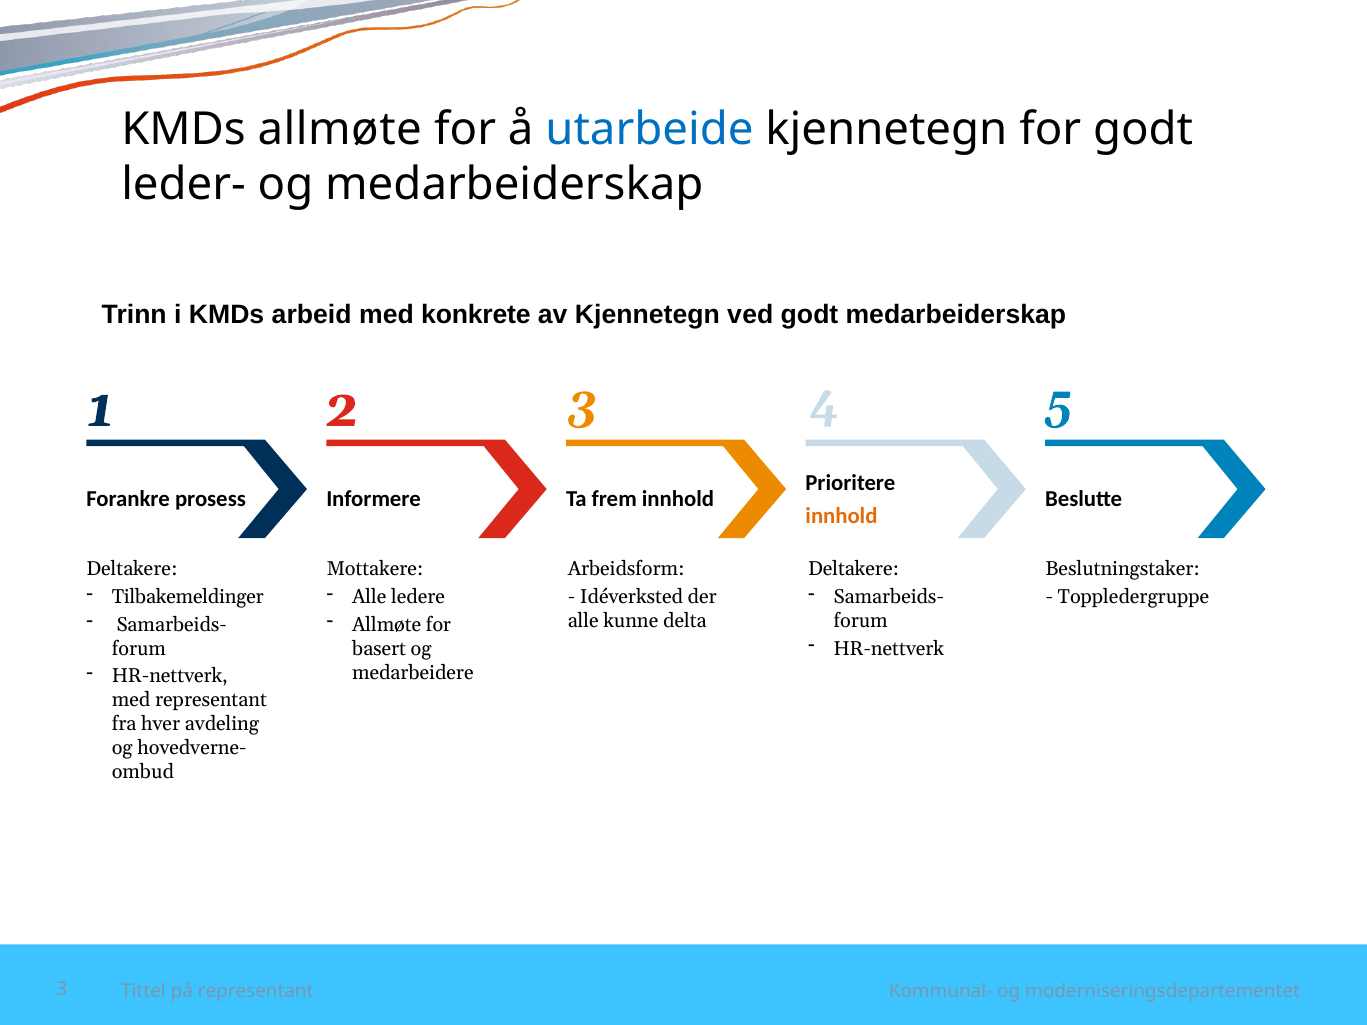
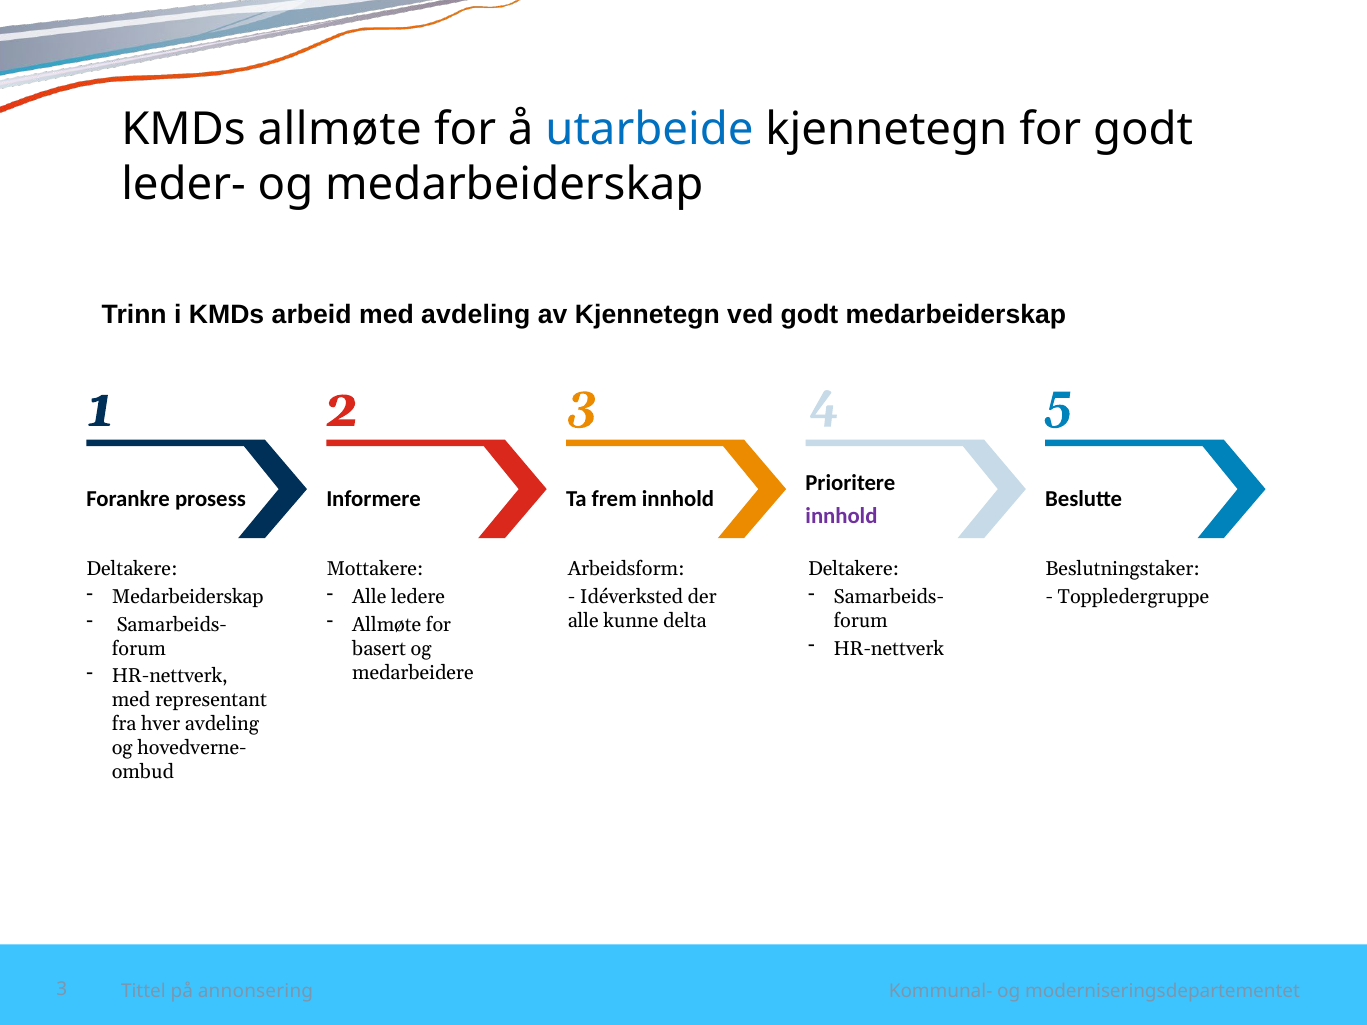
med konkrete: konkrete -> avdeling (476, 315)
innhold colour: orange -> purple (841, 516)
Tilbakemeldinger: Tilbakemeldinger -> Medarbeiderskap (188, 597)
på representant: representant -> annonsering (255, 991)
